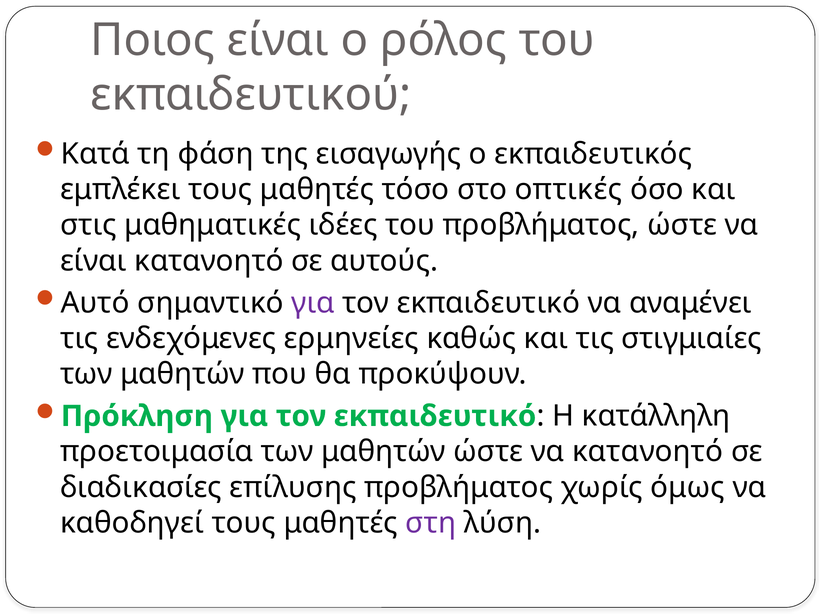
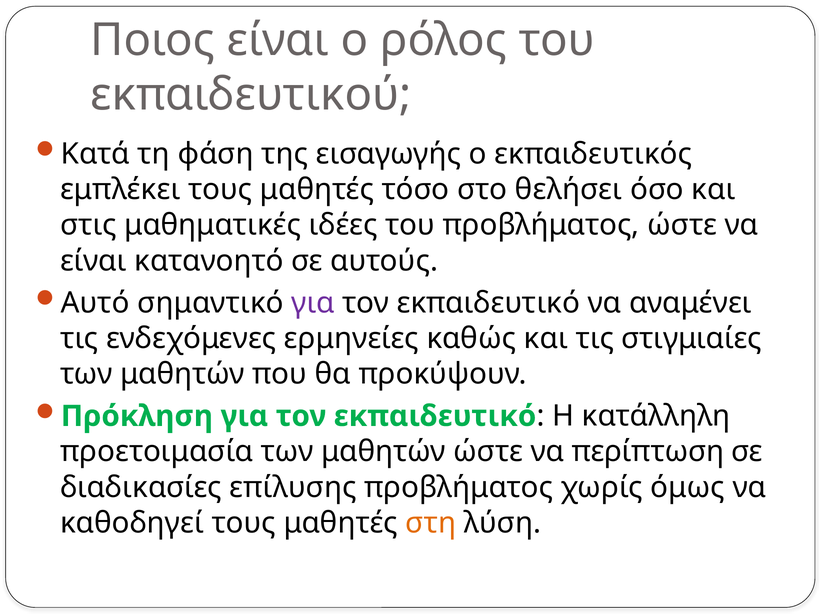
οπτικές: οπτικές -> θελήσει (569, 190)
να κατανοητό: κατανοητό -> περίπτωση (648, 452)
στη colour: purple -> orange (431, 523)
